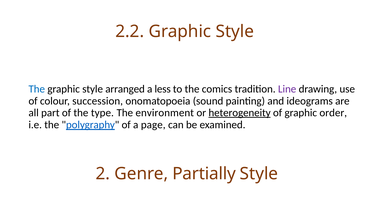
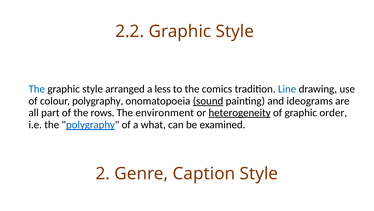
Line colour: purple -> blue (287, 89)
colour succession: succession -> polygraphy (98, 101)
sound underline: none -> present (208, 101)
type: type -> rows (103, 112)
page: page -> what (153, 124)
Partially: Partially -> Caption (204, 173)
